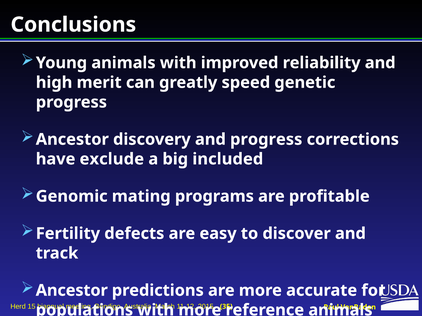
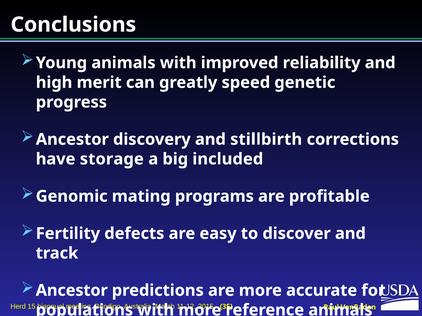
and progress: progress -> stillbirth (266, 140)
exclude: exclude -> storage (112, 159)
